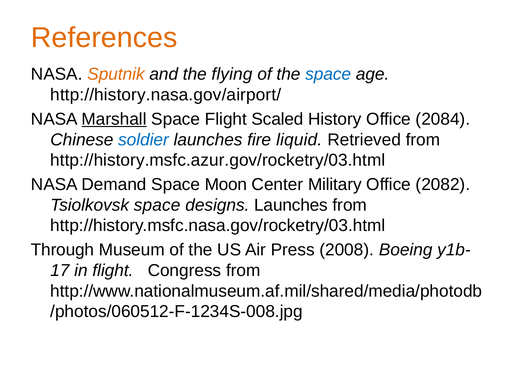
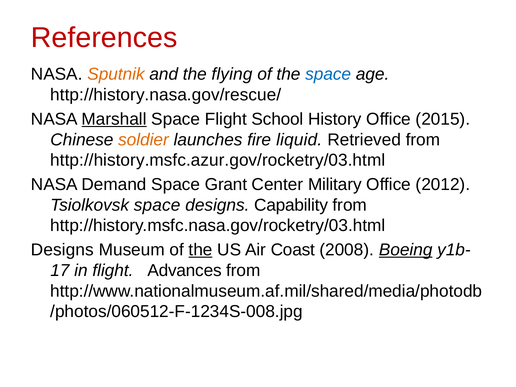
References colour: orange -> red (104, 38)
http://history.nasa.gov/airport/: http://history.nasa.gov/airport/ -> http://history.nasa.gov/rescue/ (166, 95)
Scaled: Scaled -> School (278, 119)
2084: 2084 -> 2015 (443, 119)
soldier colour: blue -> orange (143, 140)
Moon: Moon -> Grant (226, 184)
2082: 2082 -> 2012 (443, 184)
designs Launches: Launches -> Capability (291, 205)
Through: Through -> Designs (62, 250)
the underline: none -> present (201, 250)
Press: Press -> Coast (293, 250)
Boeing underline: none -> present (406, 250)
Congress: Congress -> Advances (185, 270)
